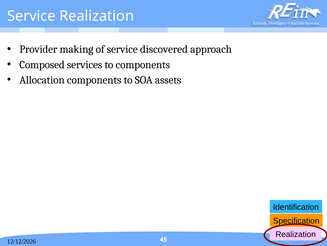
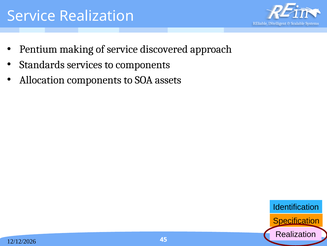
Provider: Provider -> Pentium (38, 49)
Composed: Composed -> Standards (42, 64)
